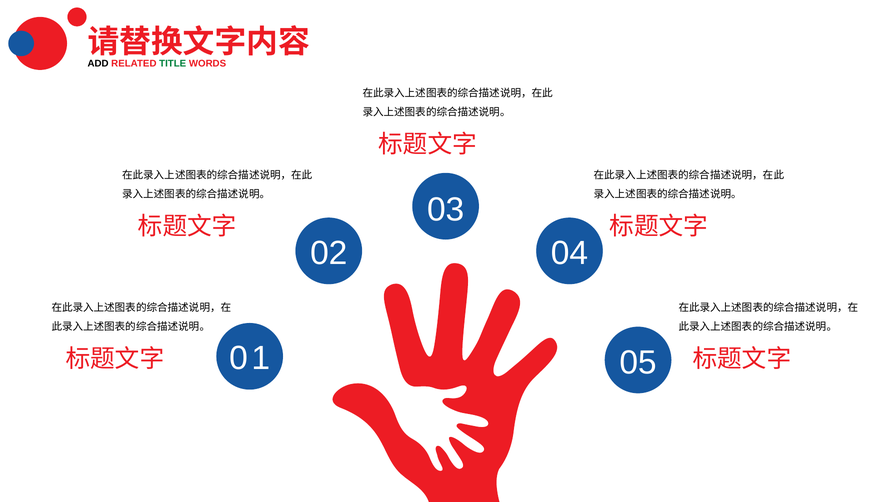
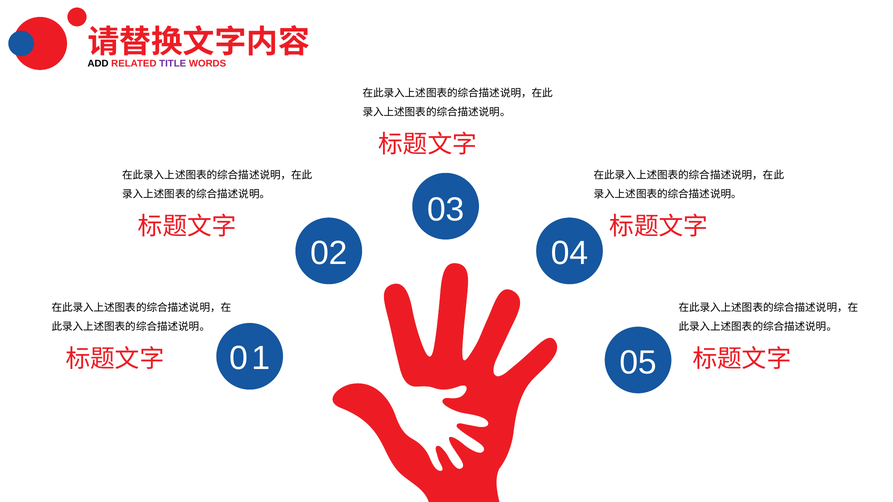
TITLE colour: green -> purple (173, 64)
